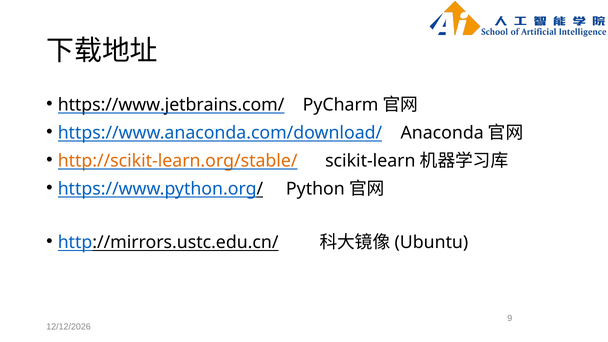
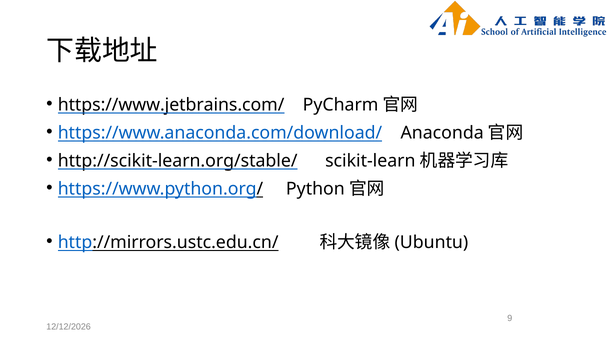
http://scikit-learn.org/stable/ colour: orange -> black (178, 161)
